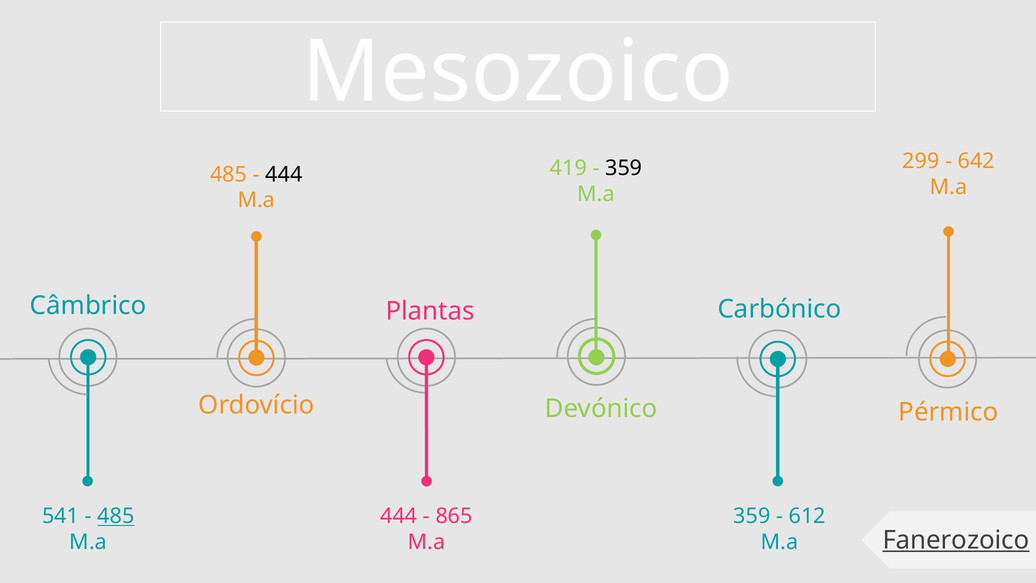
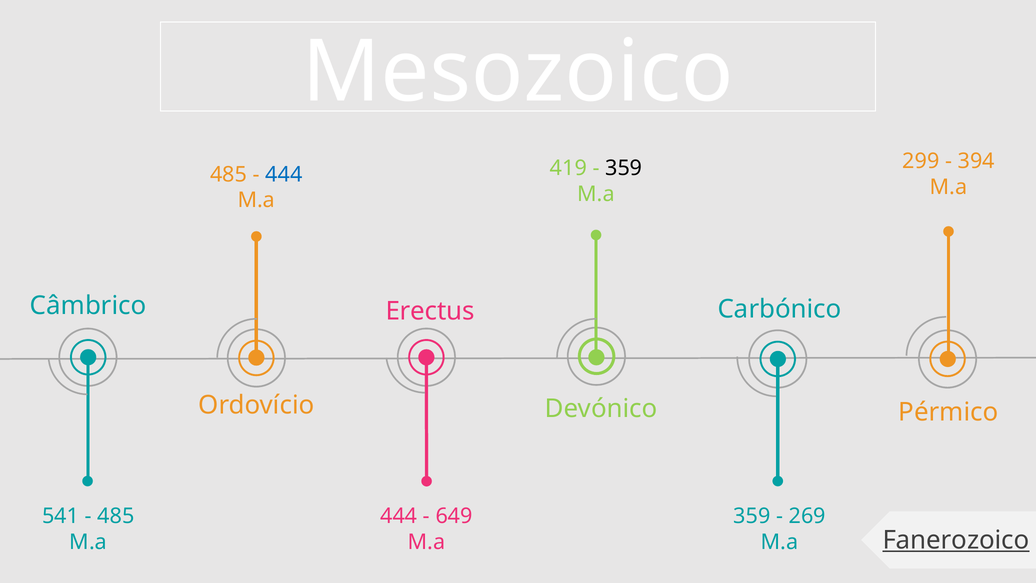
642: 642 -> 394 (976, 161)
444 colour: black -> blue (284, 174)
Plantas: Plantas -> Erectus (430, 311)
865: 865 -> 649 (454, 516)
612: 612 -> 269 (807, 516)
485 underline: present -> none (116, 516)
